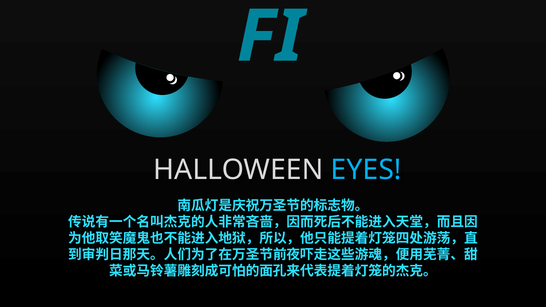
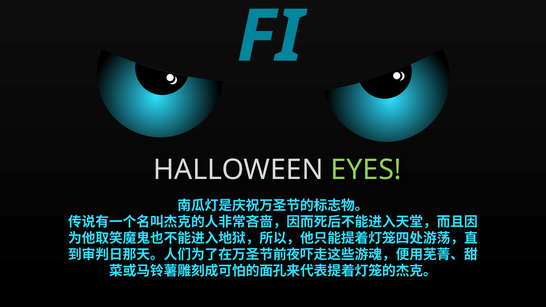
EYES colour: light blue -> light green (366, 170)
